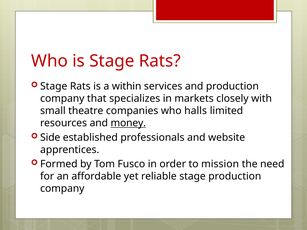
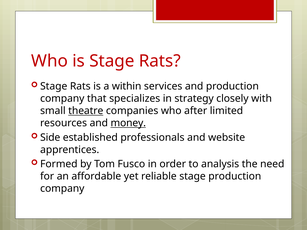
markets: markets -> strategy (194, 99)
theatre underline: none -> present (86, 111)
halls: halls -> after (196, 111)
mission: mission -> analysis (220, 164)
